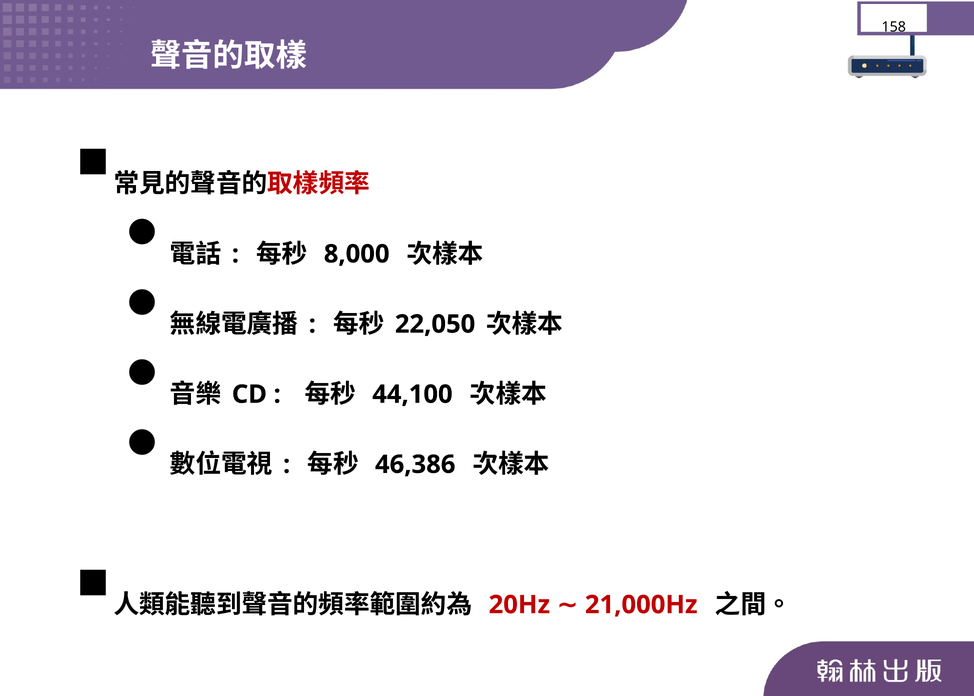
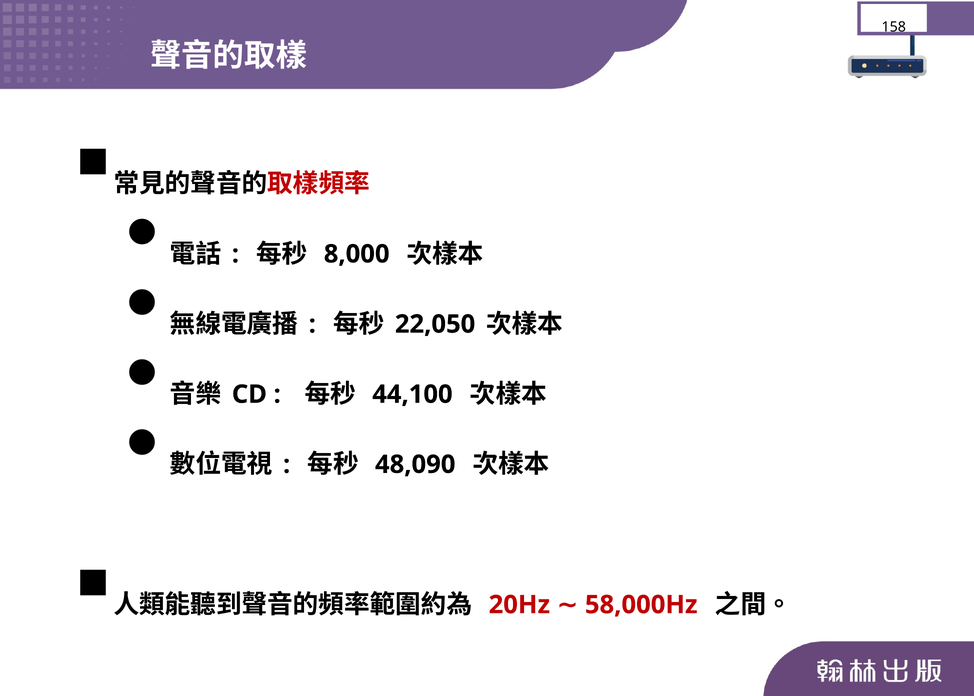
46,386: 46,386 -> 48,090 (415, 464)
21,000Hz: 21,000Hz -> 58,000Hz (641, 605)
